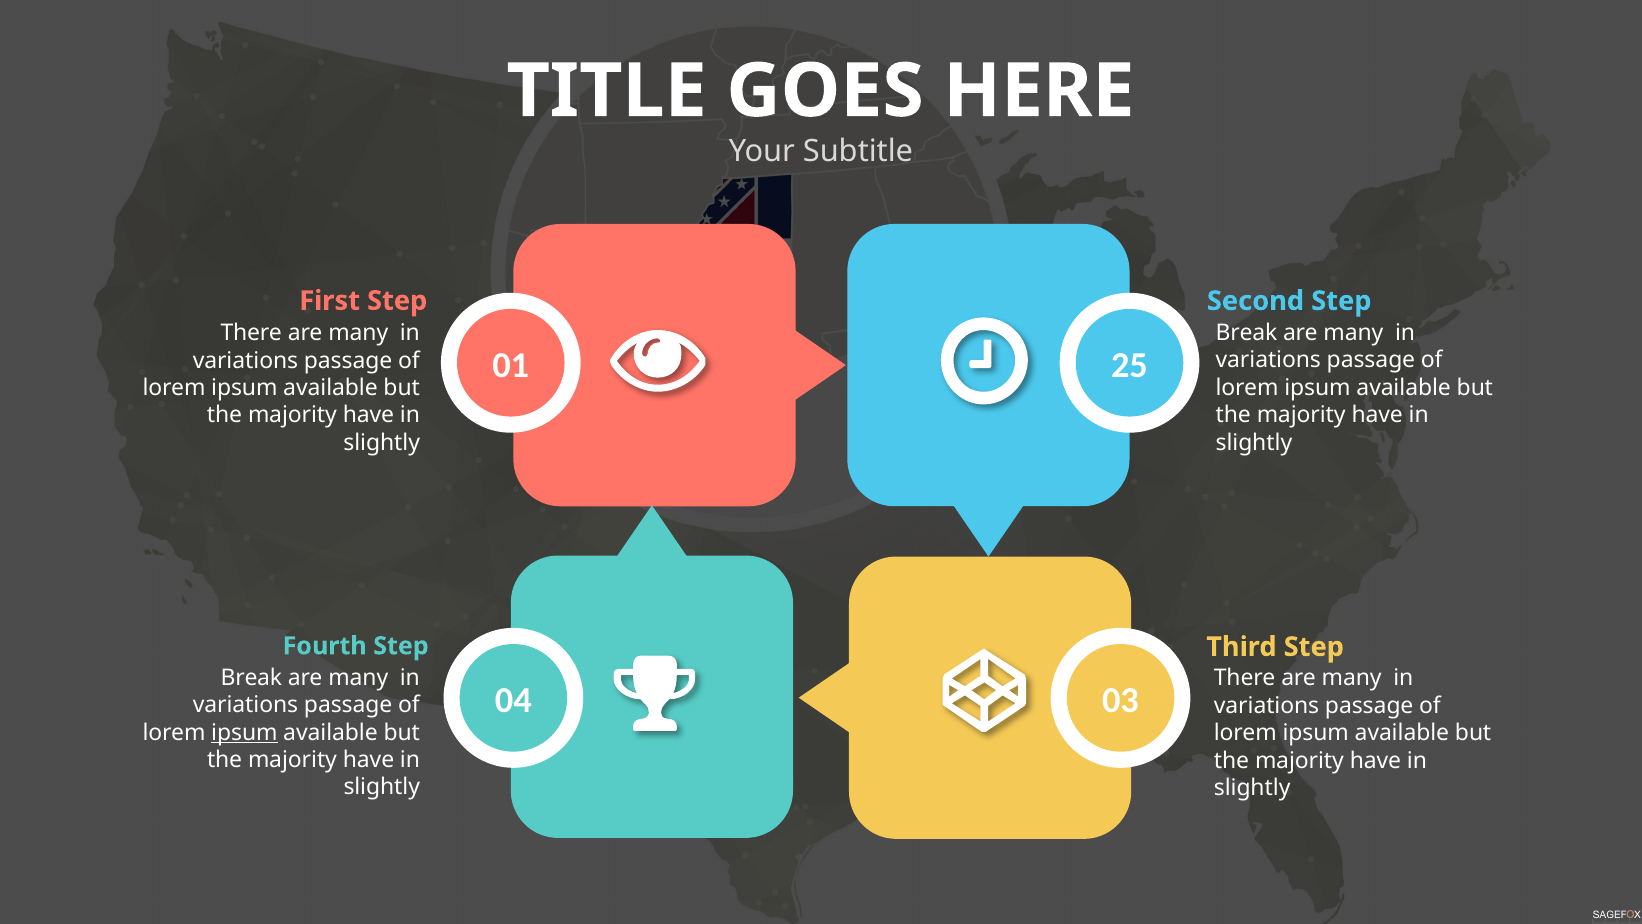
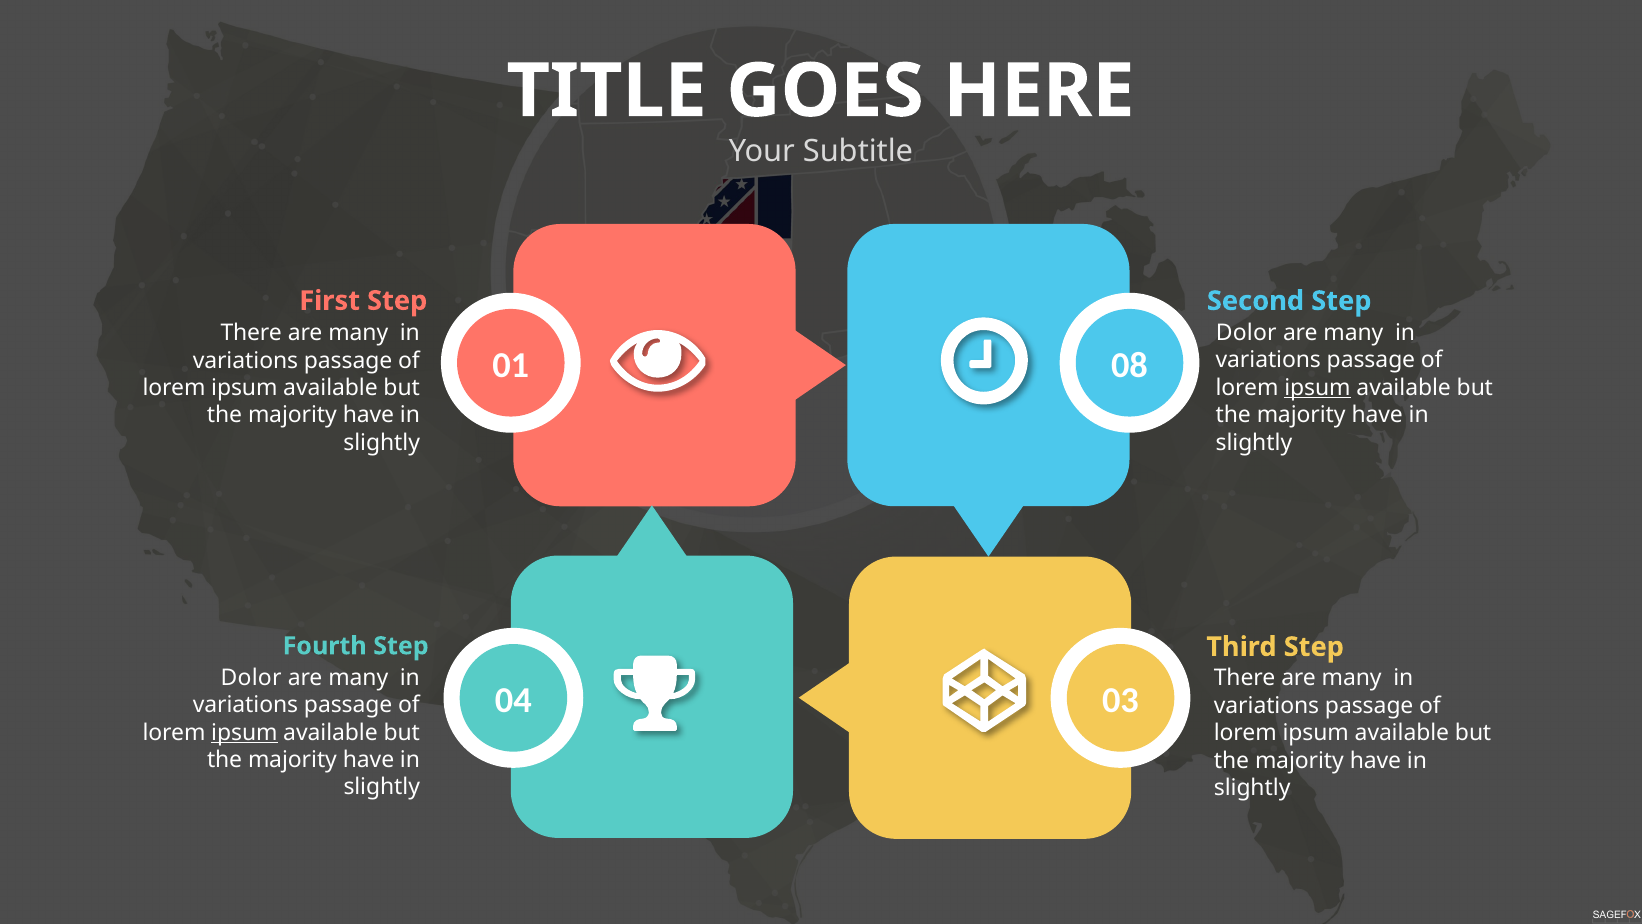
Break: Break -> Dolor (1246, 333)
25: 25 -> 08 (1129, 365)
ipsum underline: none -> present (1317, 388)
Break: Break -> Dolor (251, 677)
